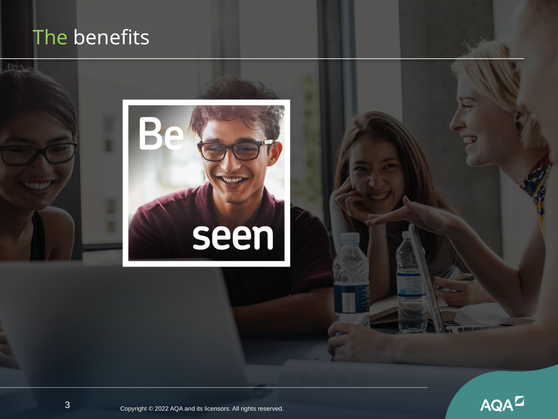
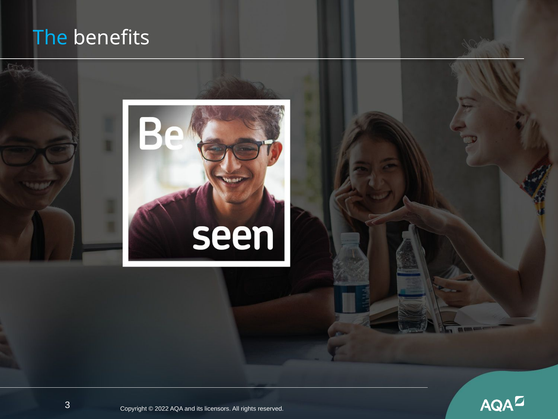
The colour: light green -> light blue (50, 38)
